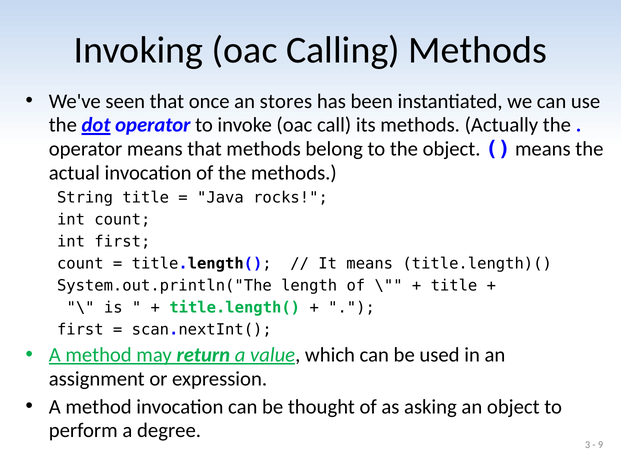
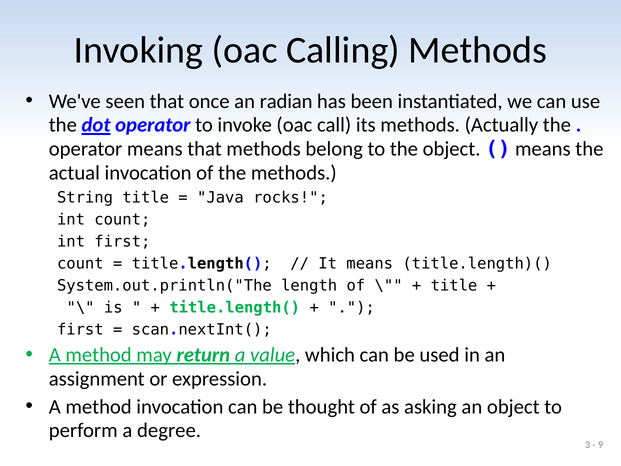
stores: stores -> radian (286, 101)
